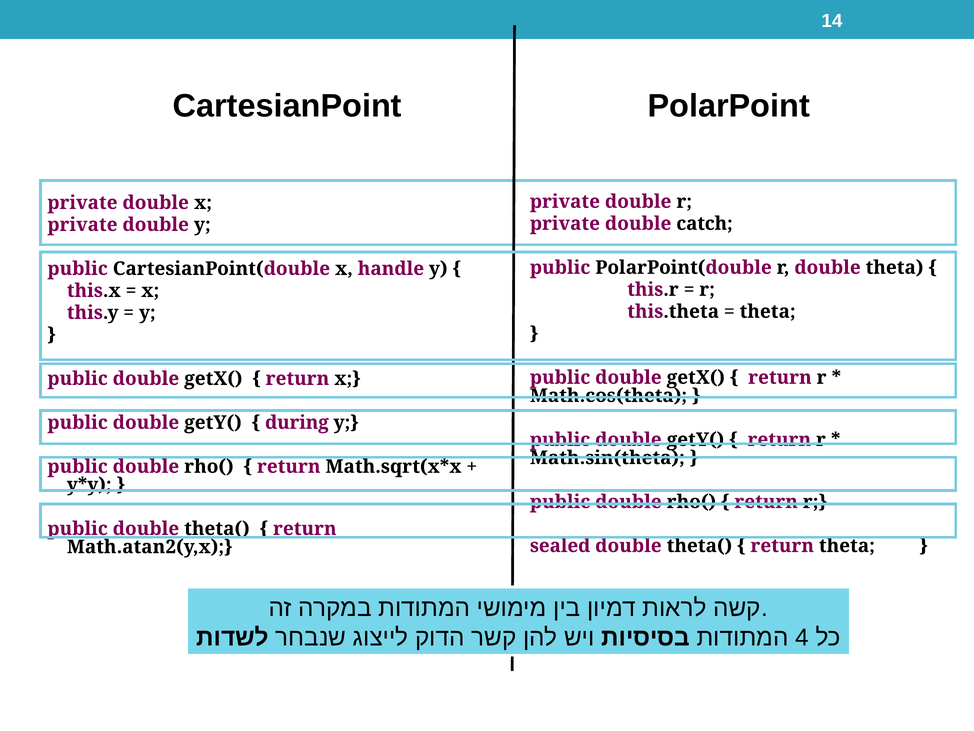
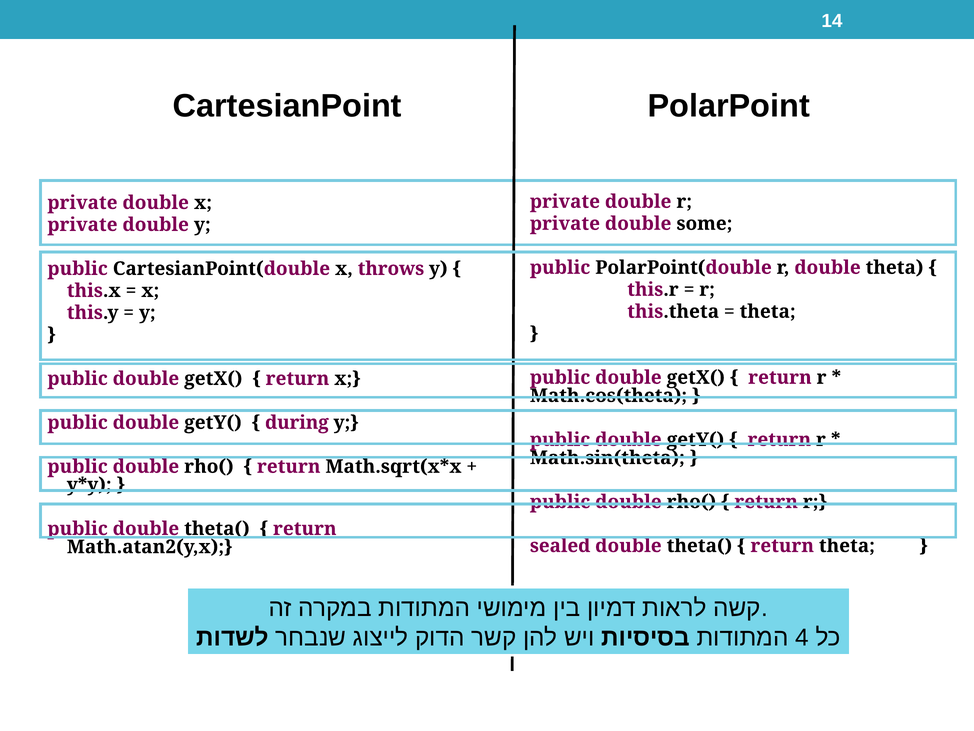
catch: catch -> some (704, 223)
handle: handle -> throws (391, 269)
